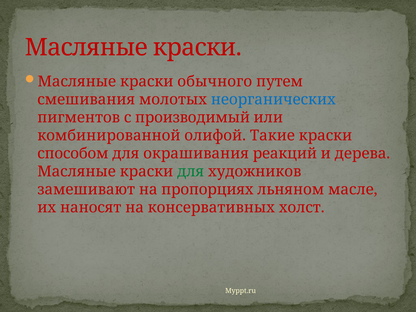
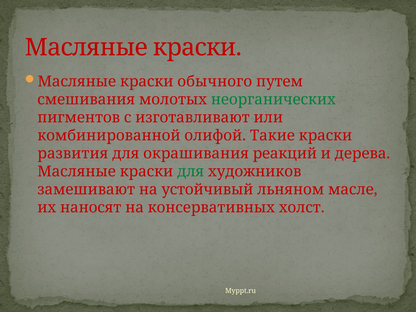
неорганических colour: blue -> green (273, 99)
производимый: производимый -> изготавливают (192, 117)
способом: способом -> развития (73, 154)
пропорциях: пропорциях -> устойчивый (207, 190)
